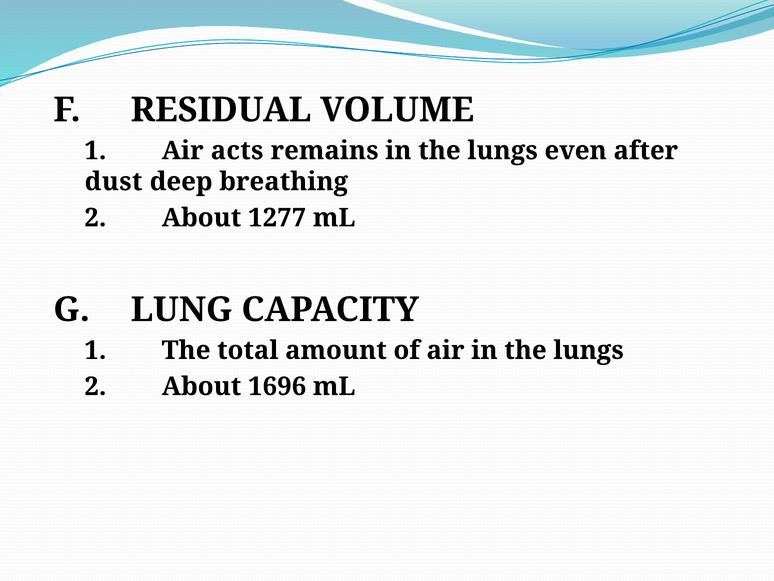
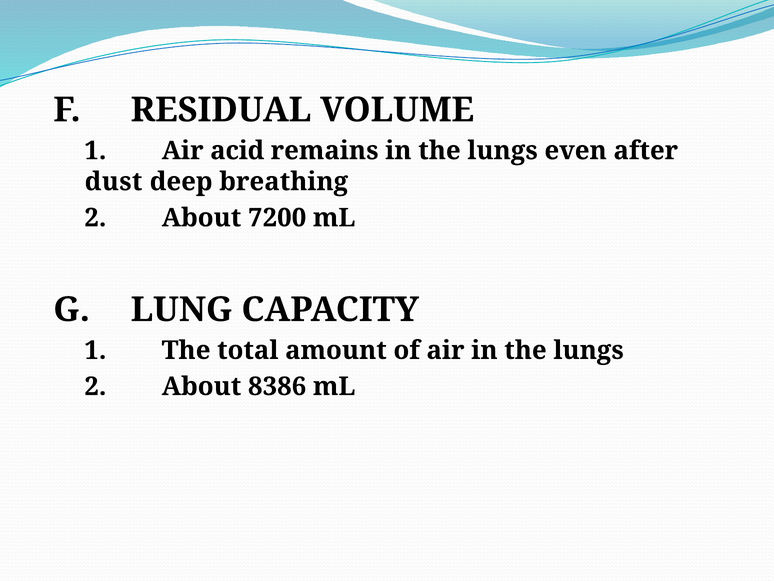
acts: acts -> acid (237, 151)
1277: 1277 -> 7200 (277, 218)
1696: 1696 -> 8386 (277, 386)
